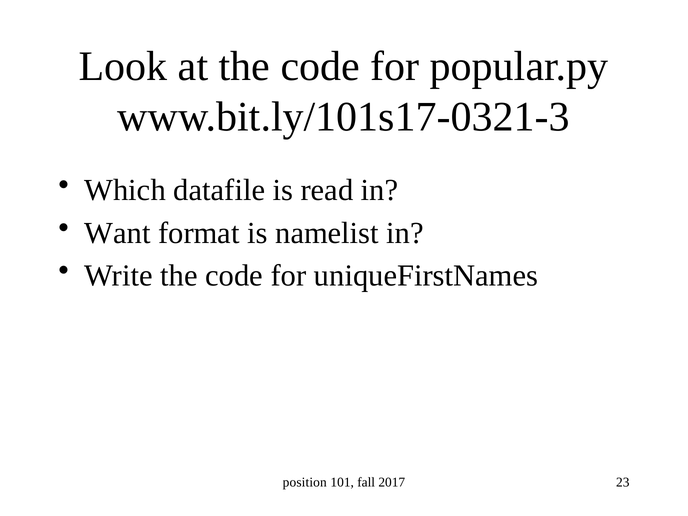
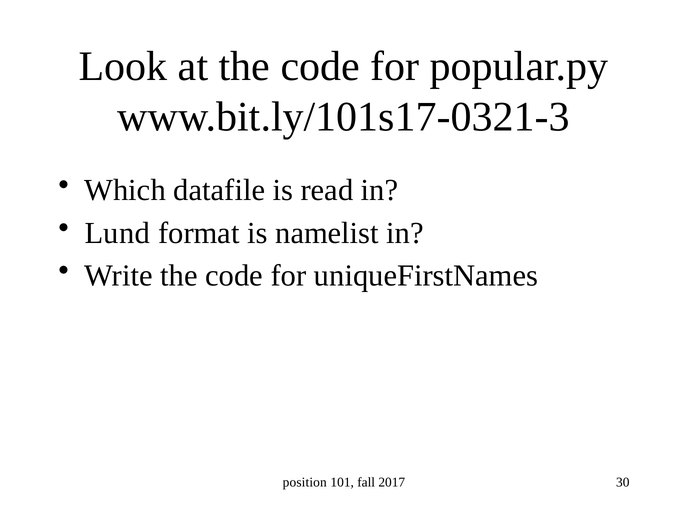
Want: Want -> Lund (117, 233)
23: 23 -> 30 (623, 483)
